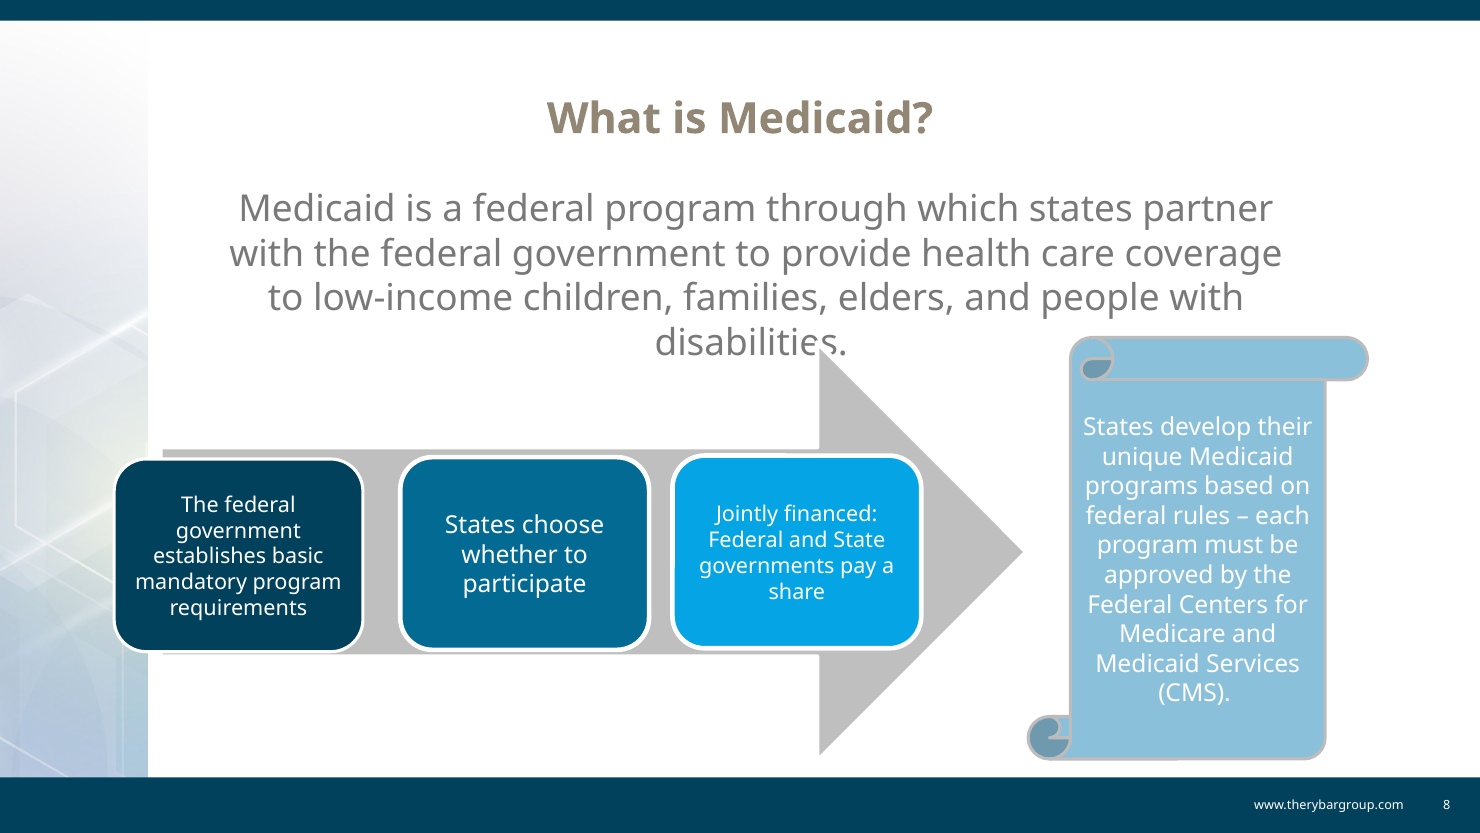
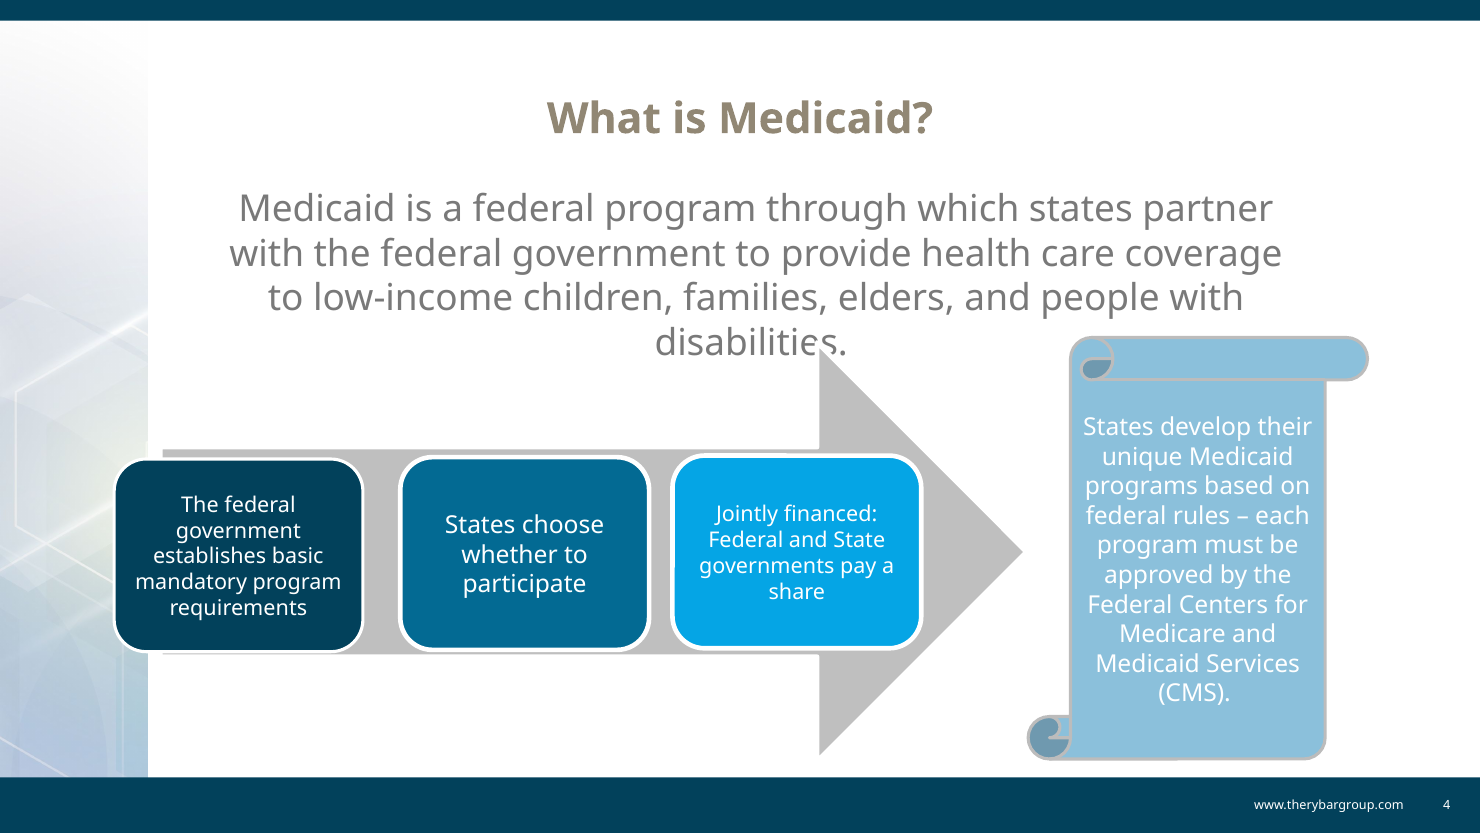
8: 8 -> 4 (1447, 805)
